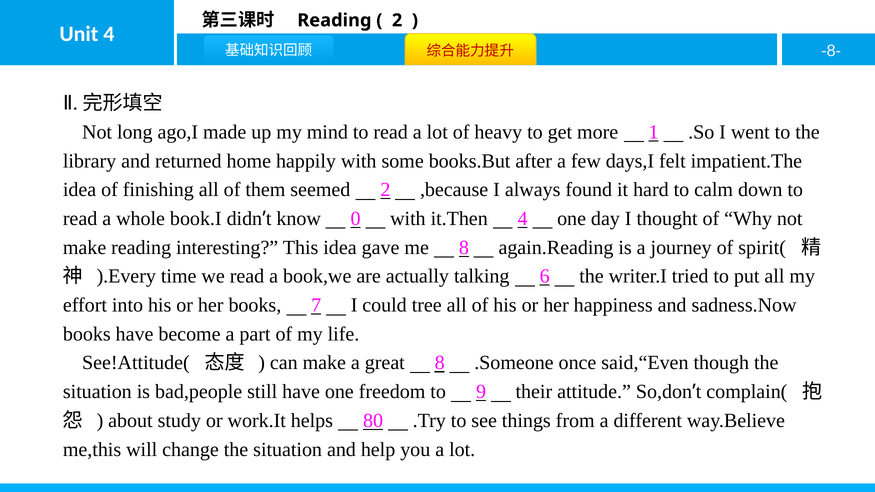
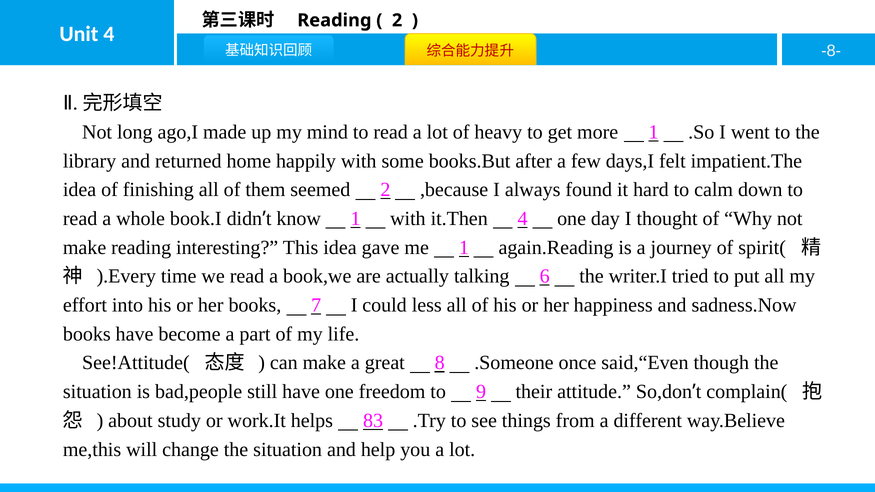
know 0: 0 -> 1 (356, 219)
me 8: 8 -> 1 (464, 248)
tree: tree -> less (427, 305)
80: 80 -> 83 (373, 421)
